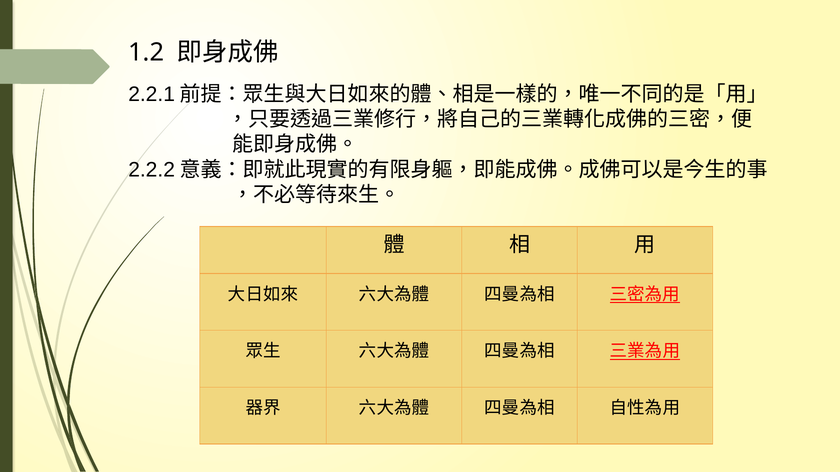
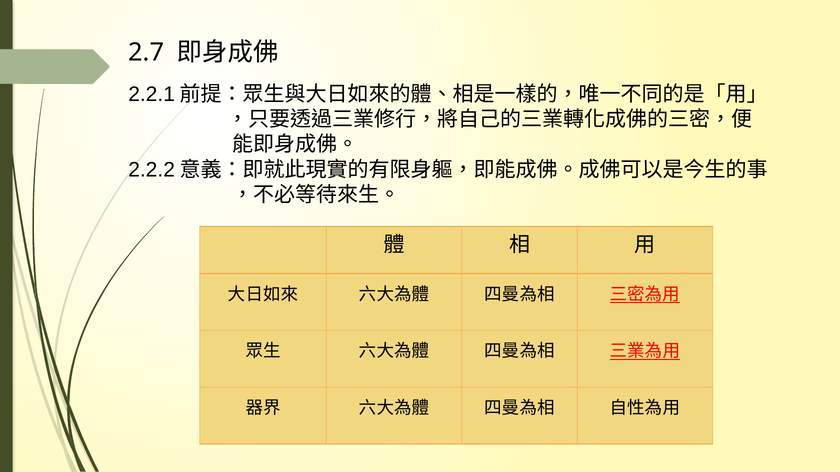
1.2: 1.2 -> 2.7 (146, 52)
